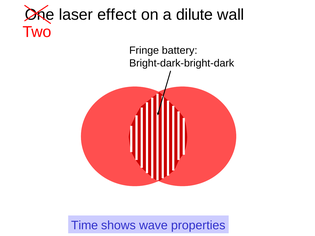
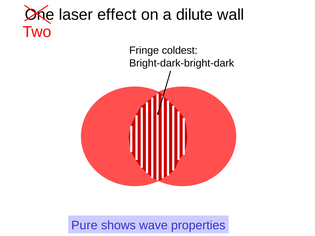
battery: battery -> coldest (180, 51)
Time: Time -> Pure (84, 225)
